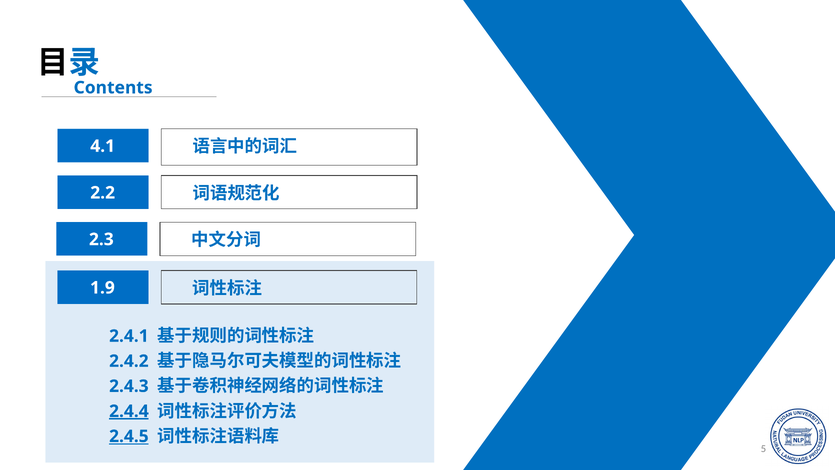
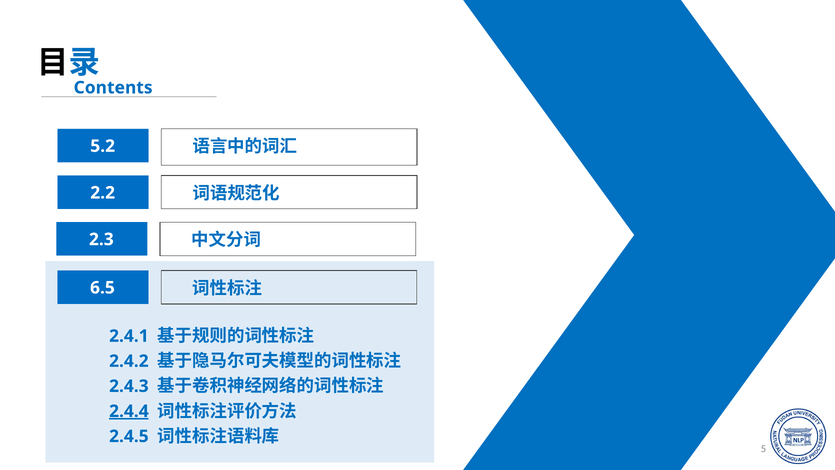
4.1: 4.1 -> 5.2 (103, 146)
1.9: 1.9 -> 6.5 (102, 288)
2.4.5 underline: present -> none (129, 436)
